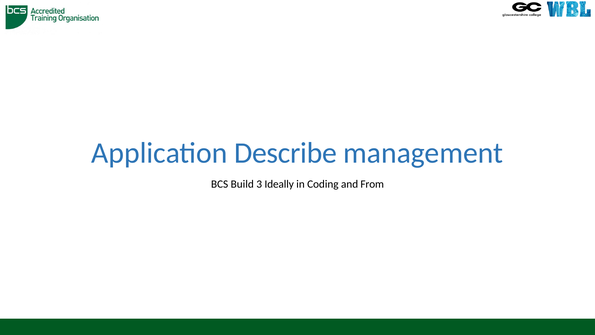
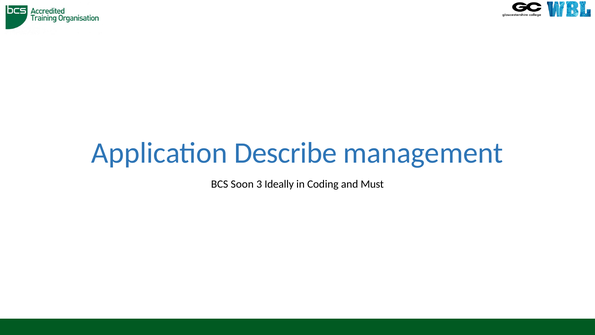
Build: Build -> Soon (242, 184)
From: From -> Must (372, 184)
